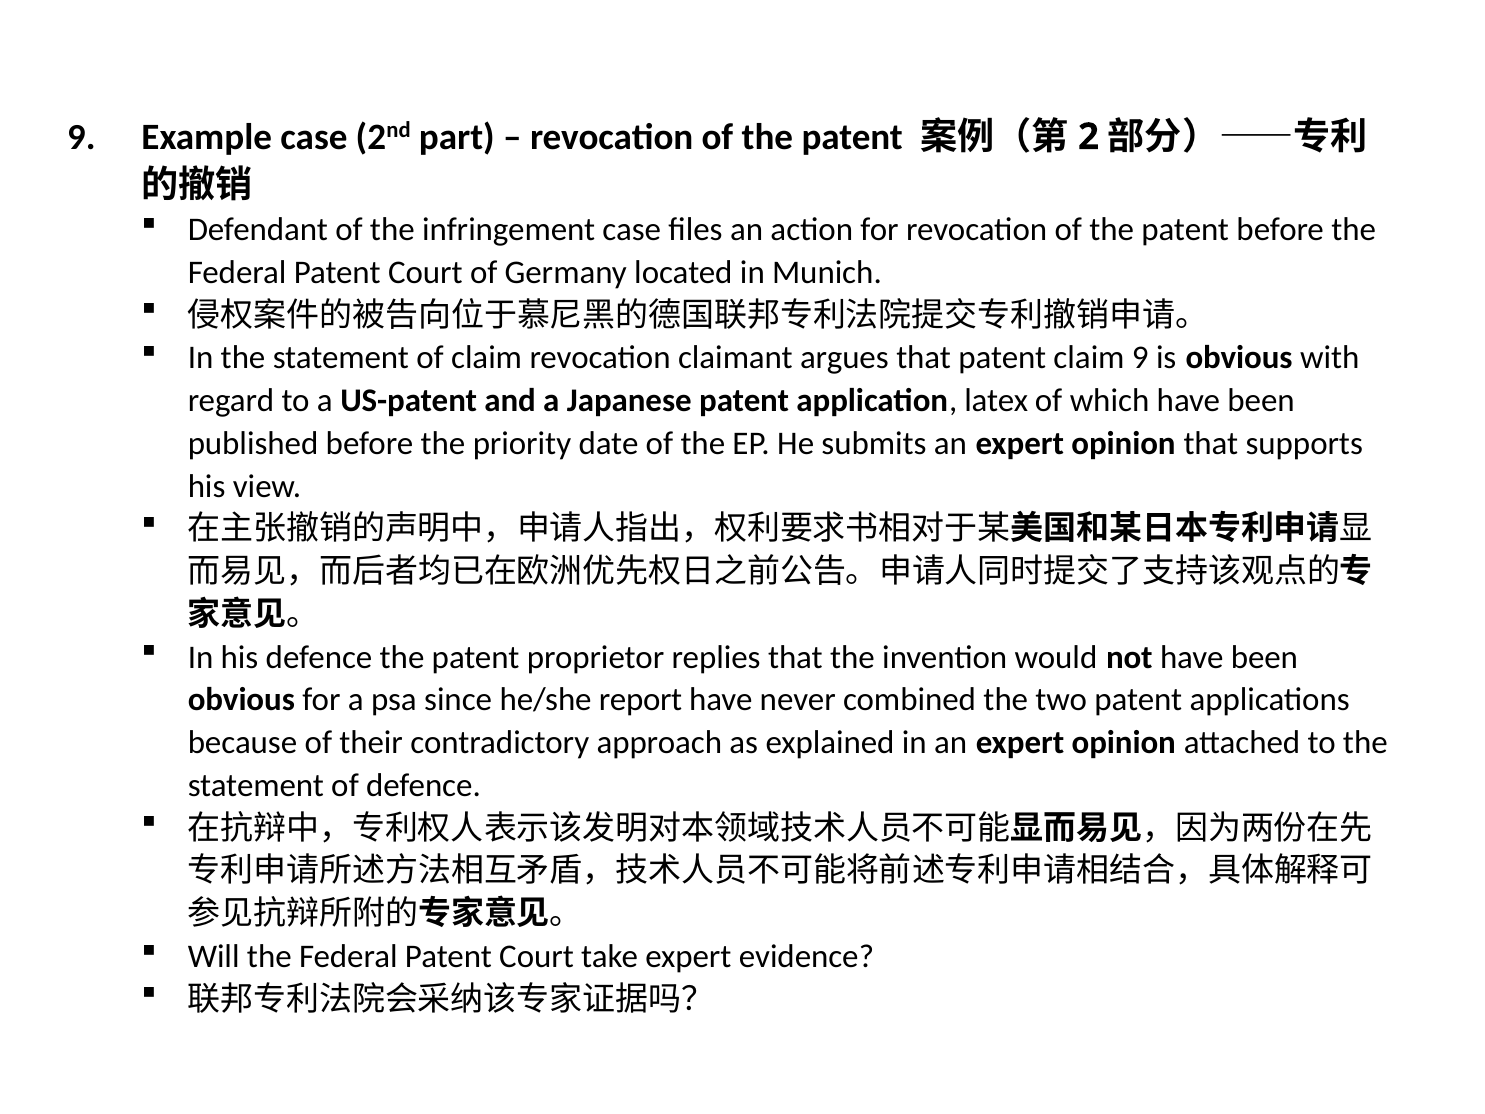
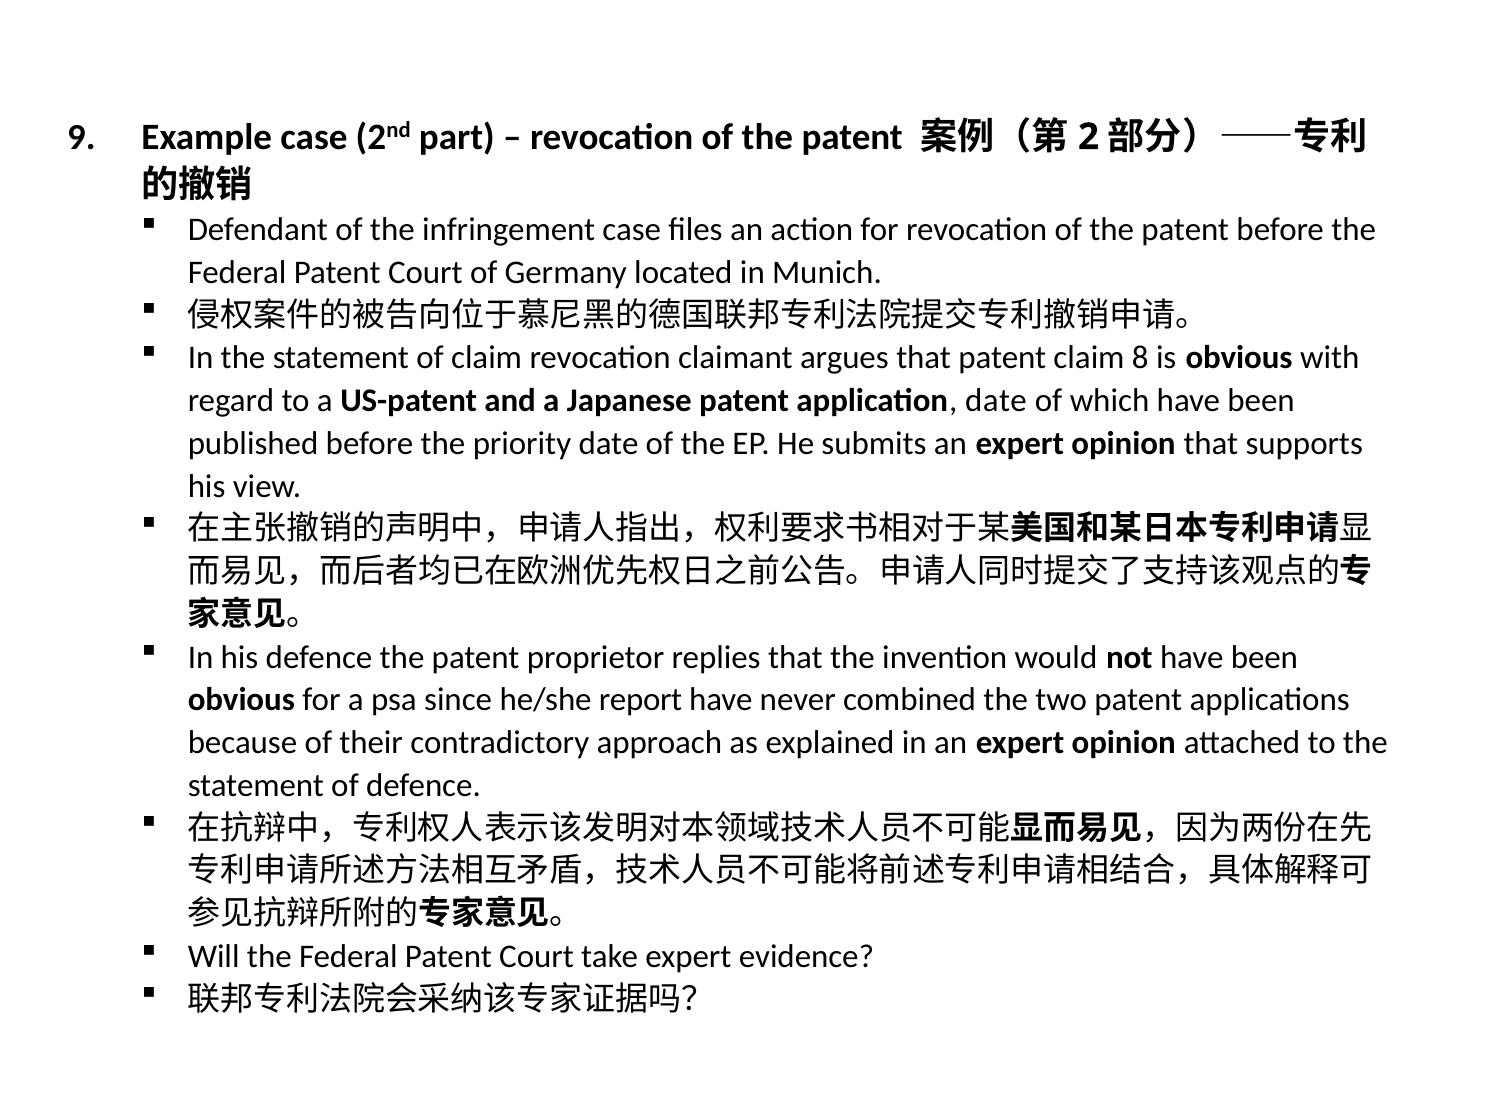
claim 9: 9 -> 8 (1140, 358)
application latex: latex -> date (996, 401)
